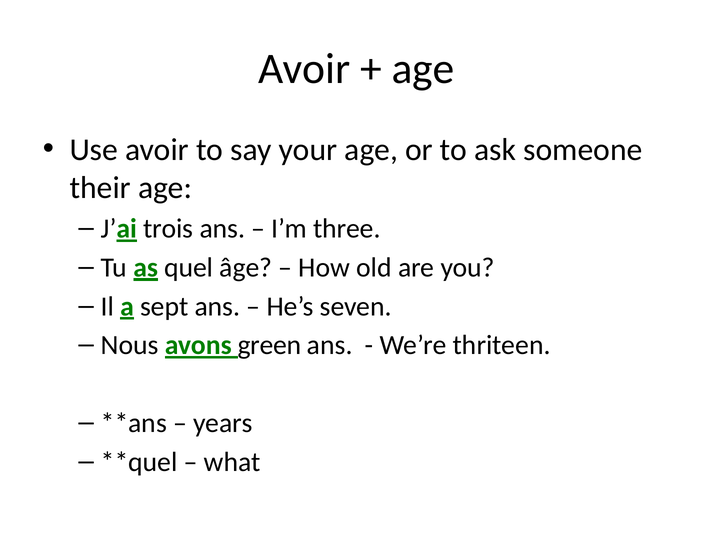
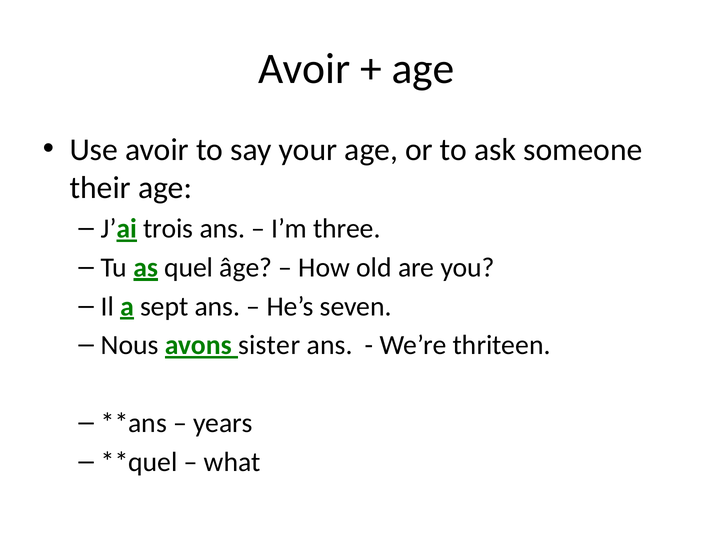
green: green -> sister (269, 345)
